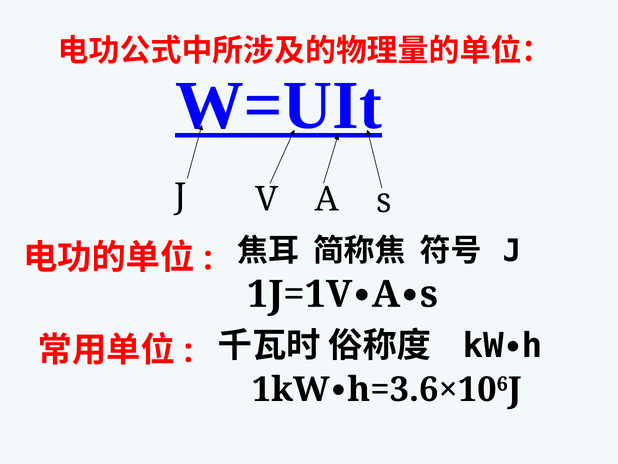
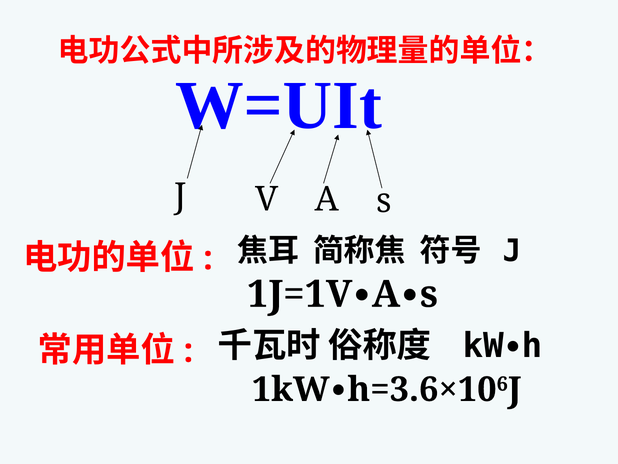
W=UIt underline: present -> none (279, 106)
